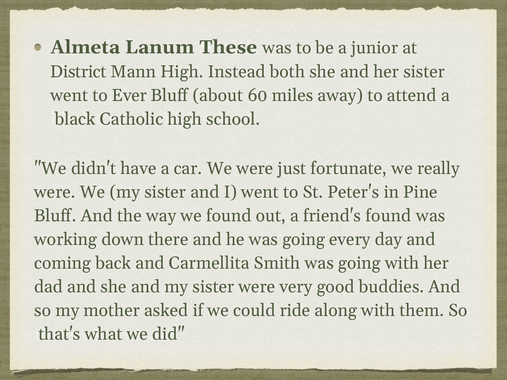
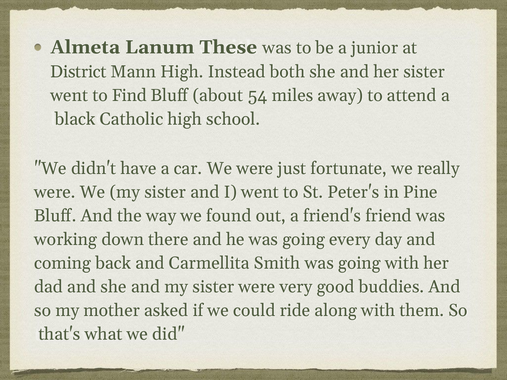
Ever: Ever -> Find (129, 95)
60: 60 -> 54 (258, 95)
friend's found: found -> friend (388, 216)
